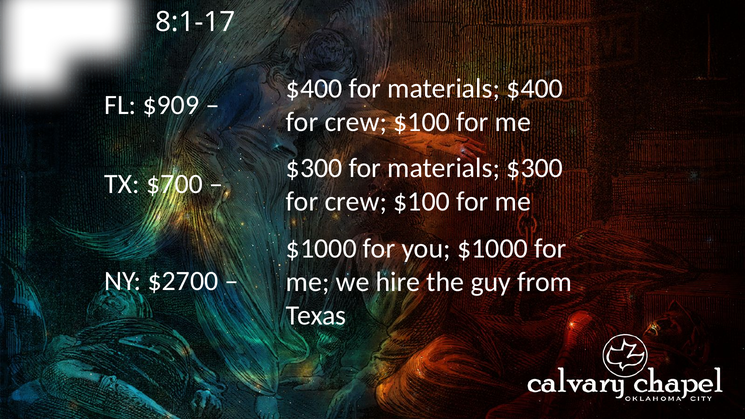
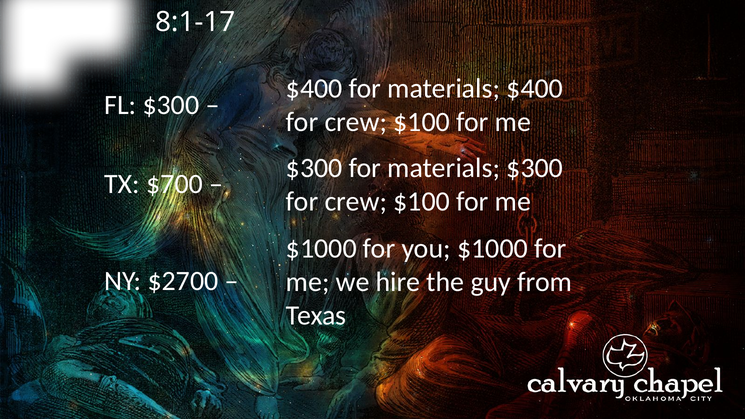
FL $909: $909 -> $300 (171, 105)
